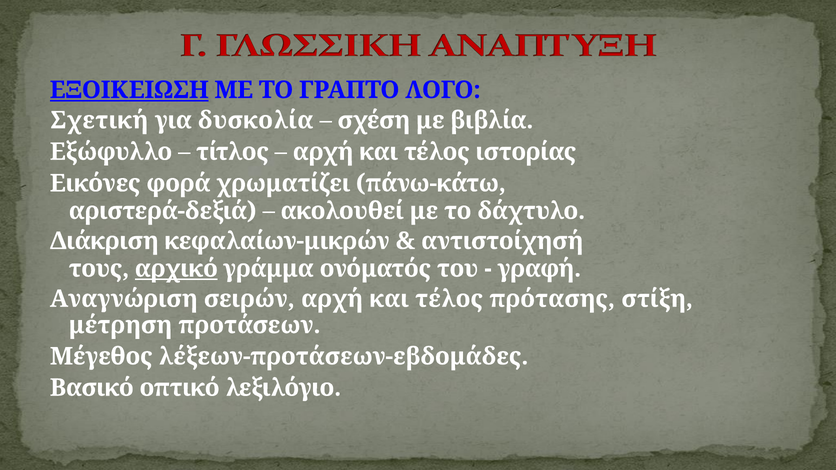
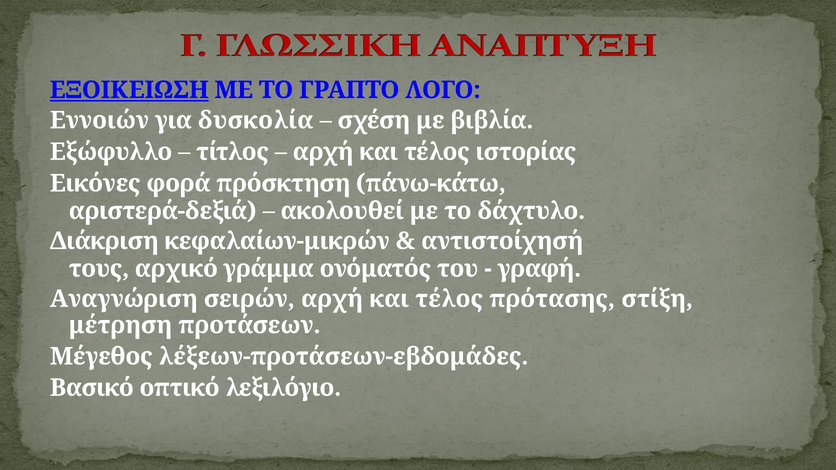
Σχετική: Σχετική -> Εννοιών (99, 120)
χρωματίζει: χρωματίζει -> πρόσκτηση (283, 183)
αρχικό underline: present -> none (176, 269)
